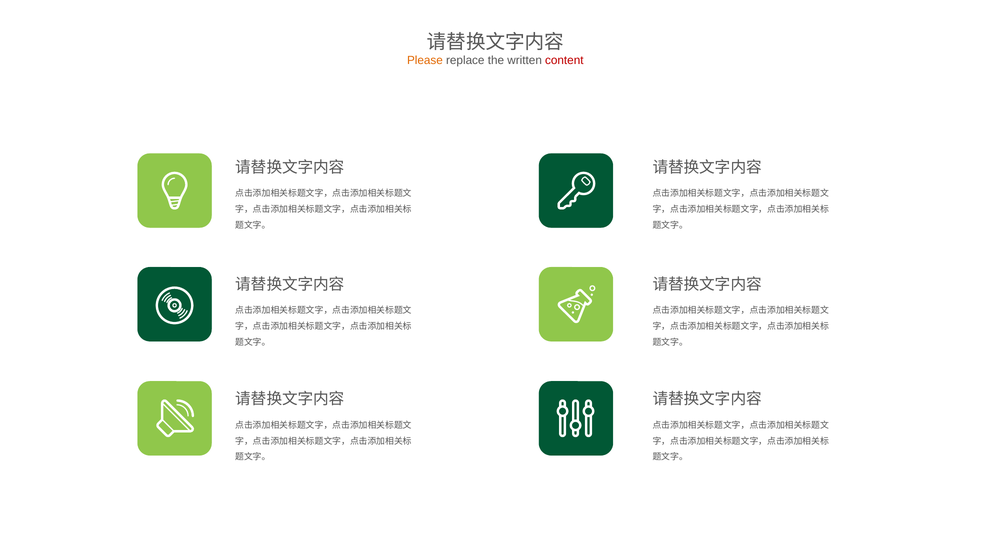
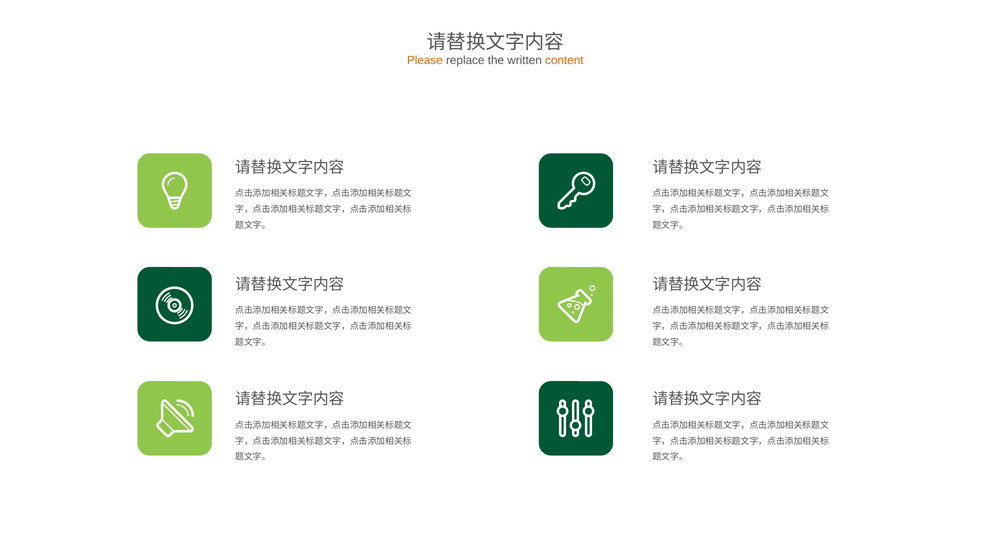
content colour: red -> orange (564, 60)
